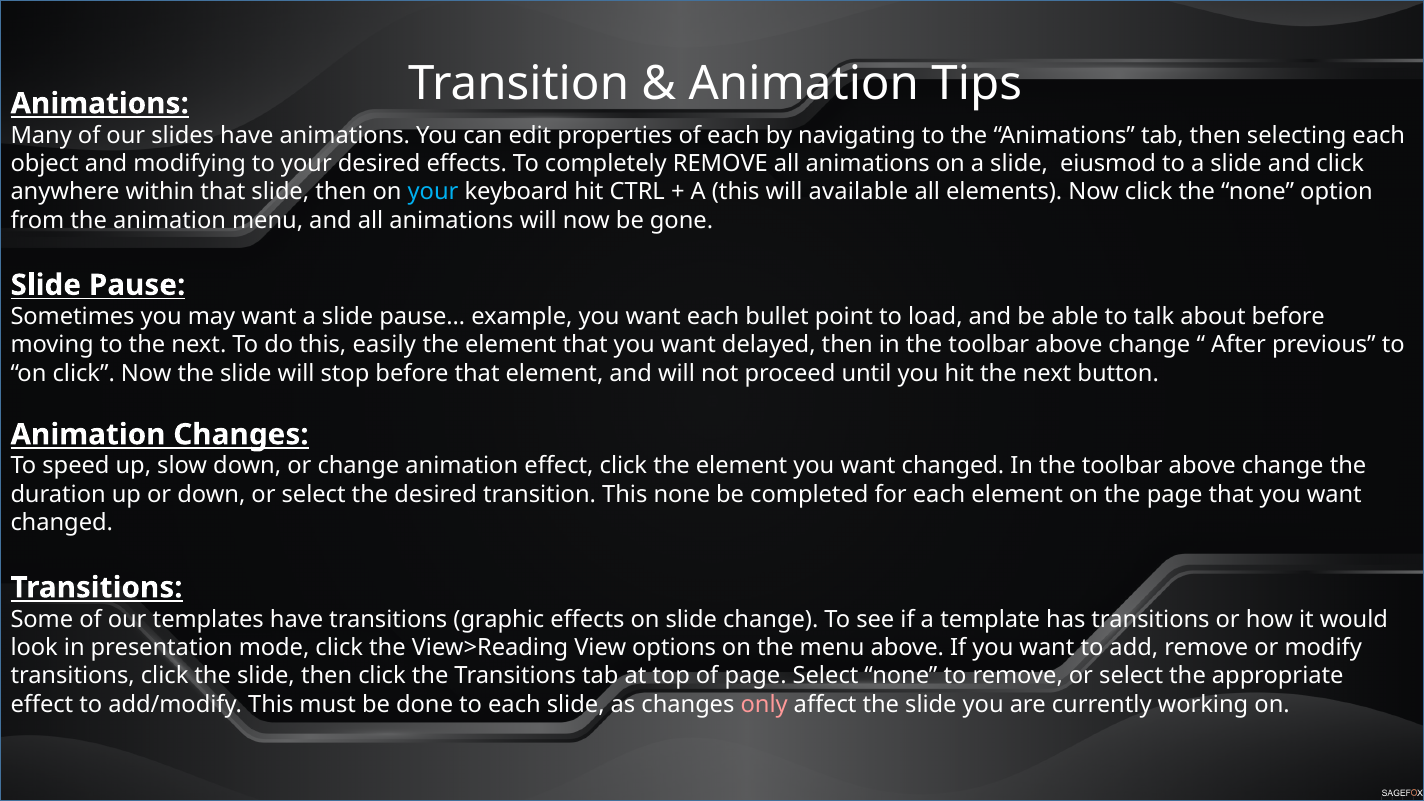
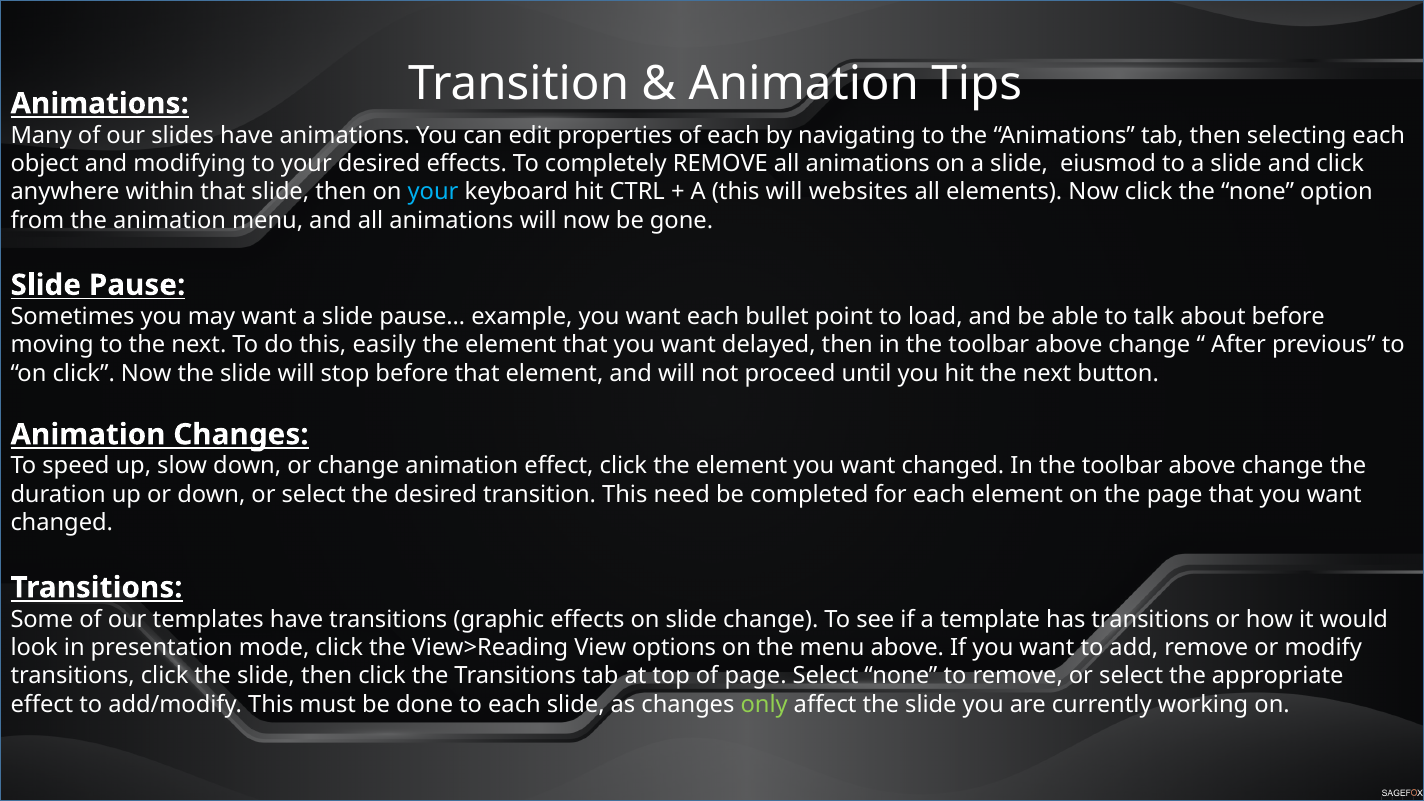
available: available -> websites (858, 192)
This none: none -> need (682, 495)
only colour: pink -> light green (764, 705)
